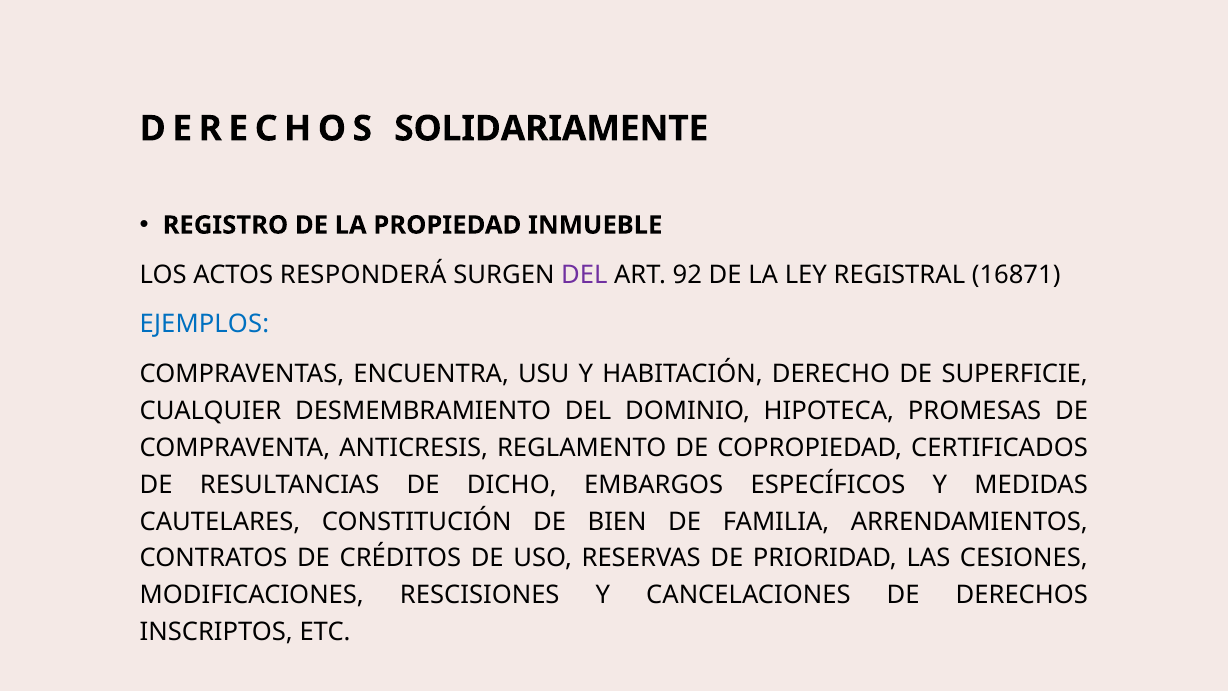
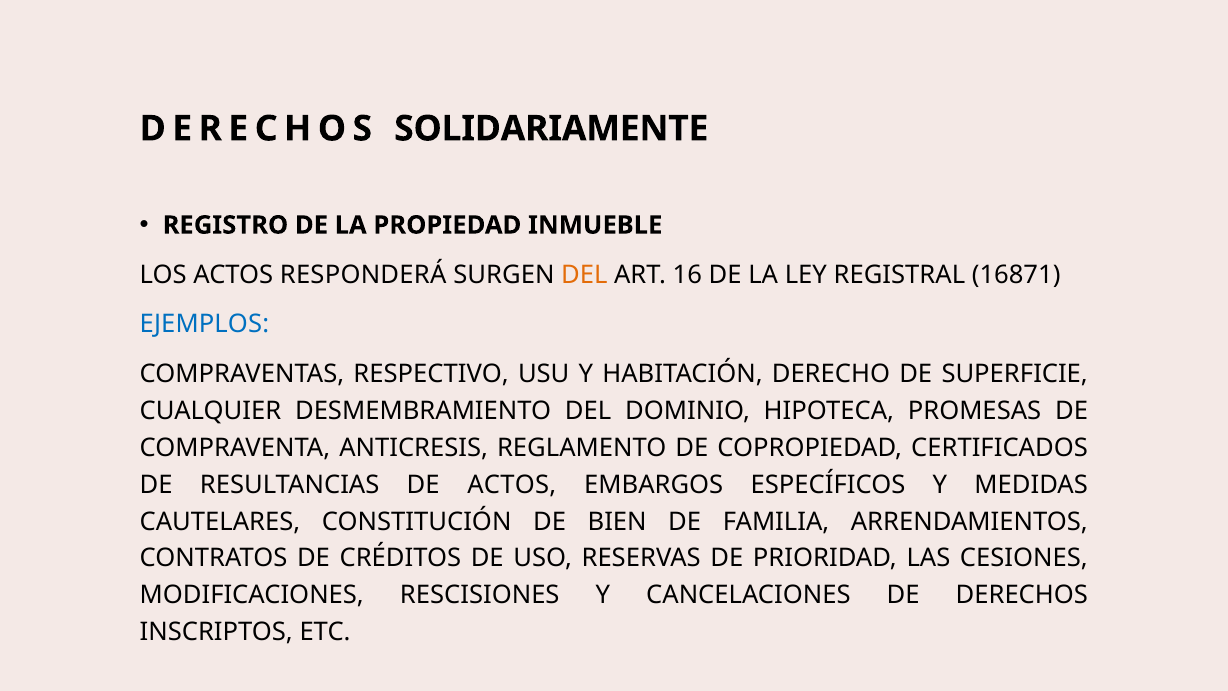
DEL colour: purple -> orange (584, 275)
92: 92 -> 16 (687, 275)
ENCUENTRA: ENCUENTRA -> RESPECTIVO (431, 374)
DE DICHO: DICHO -> ACTOS (512, 485)
